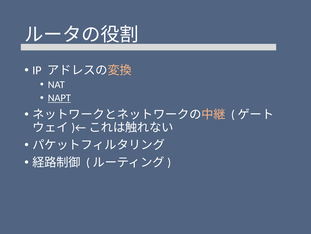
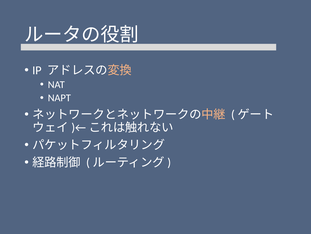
NAPT underline: present -> none (59, 98)
